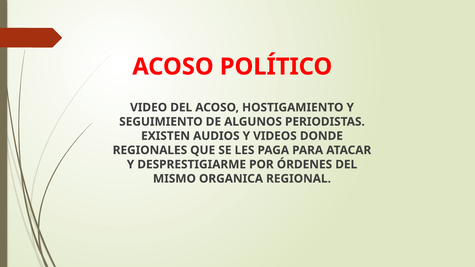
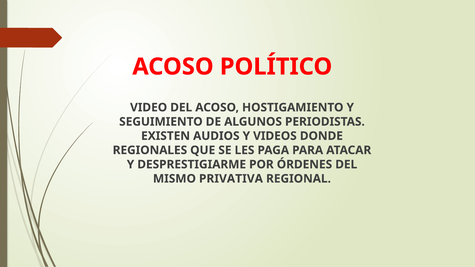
ORGANICA: ORGANICA -> PRIVATIVA (231, 179)
